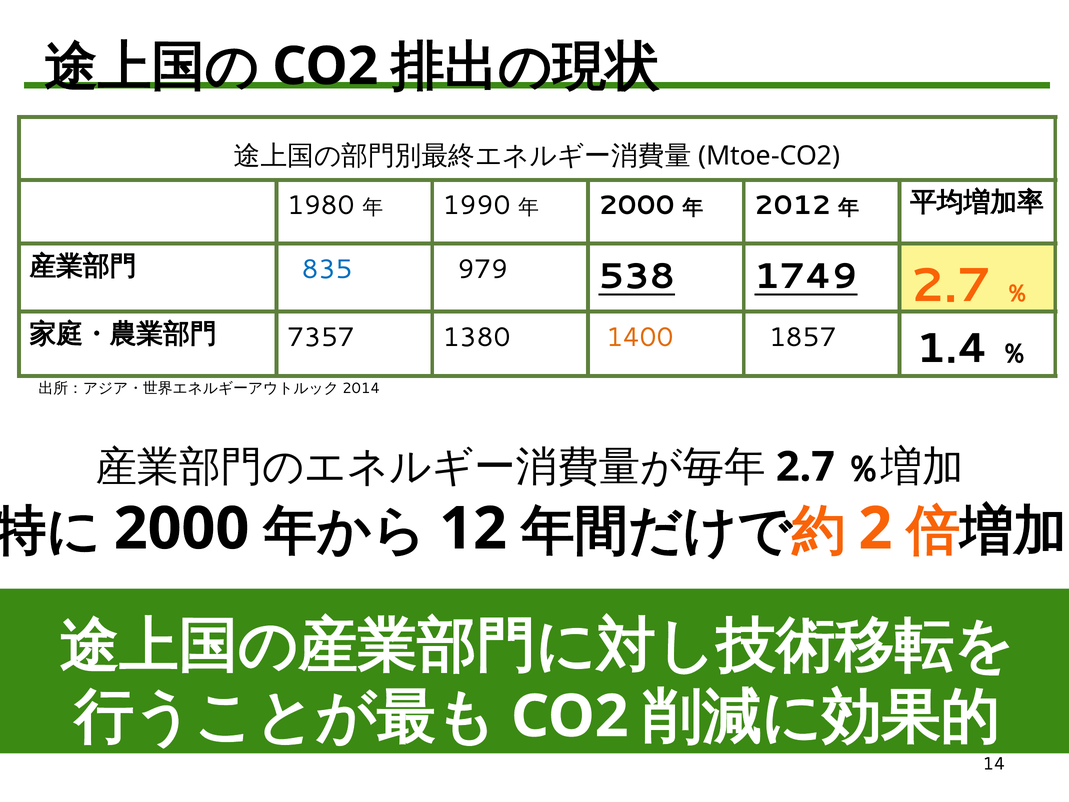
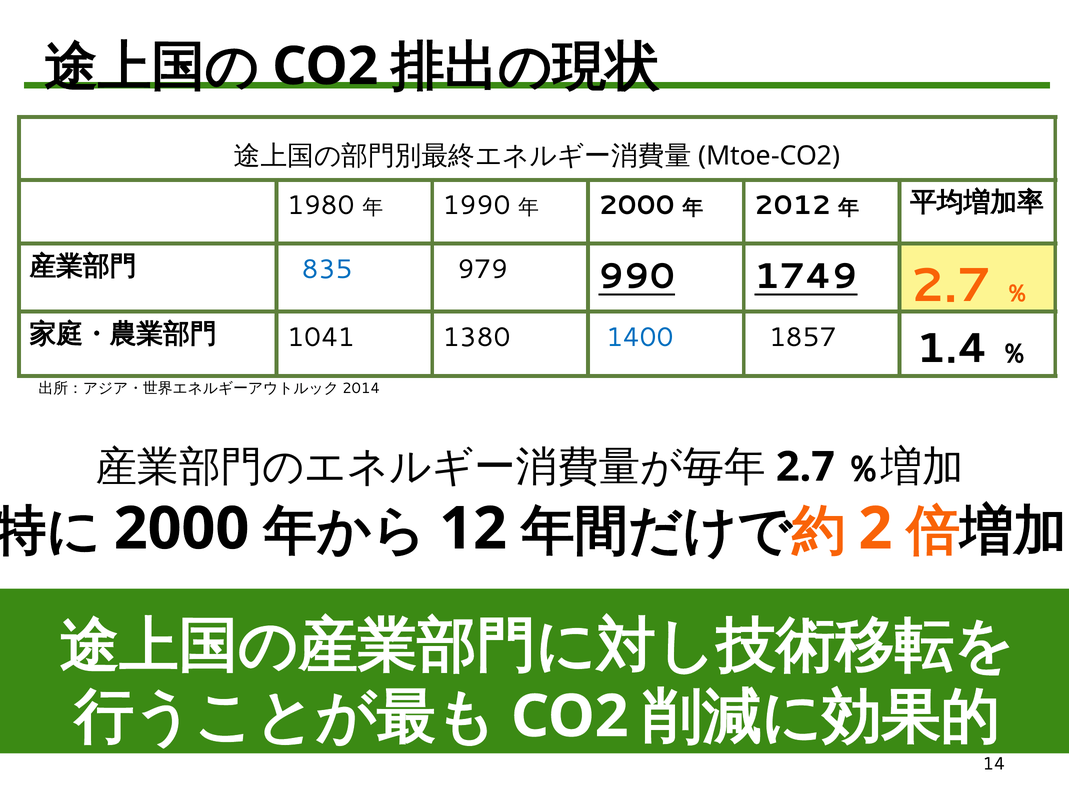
538: 538 -> 990 (637, 276)
7357: 7357 -> 1041 (321, 337)
1400 colour: orange -> blue (640, 337)
